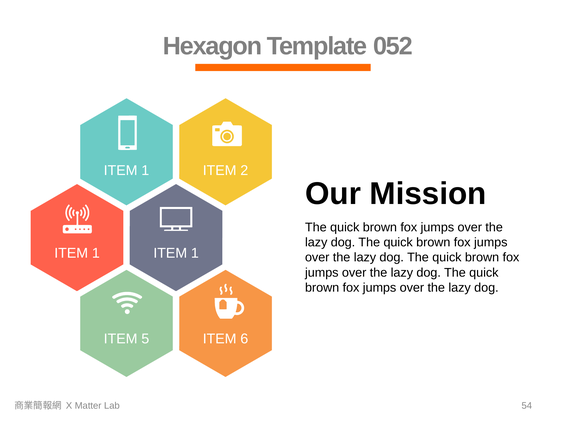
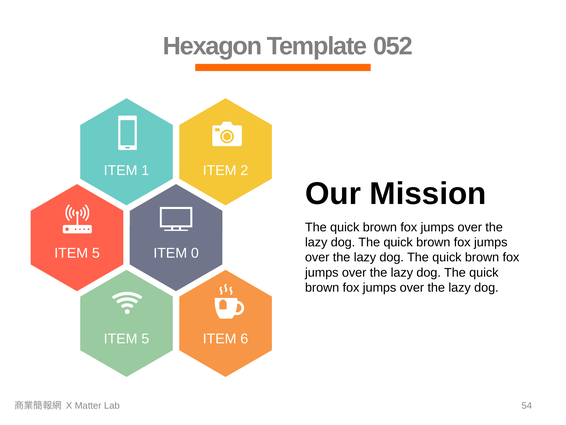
1: 1 -> 5 (96, 253)
1: 1 -> 0 (195, 253)
